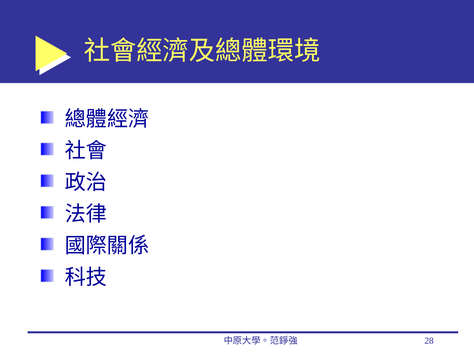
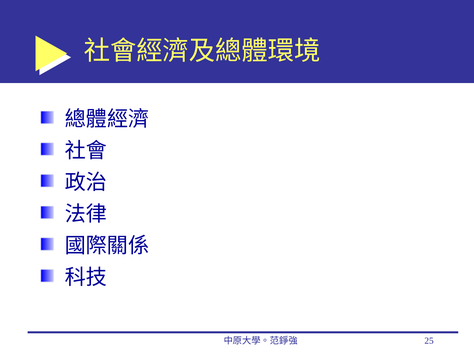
28: 28 -> 25 (429, 340)
